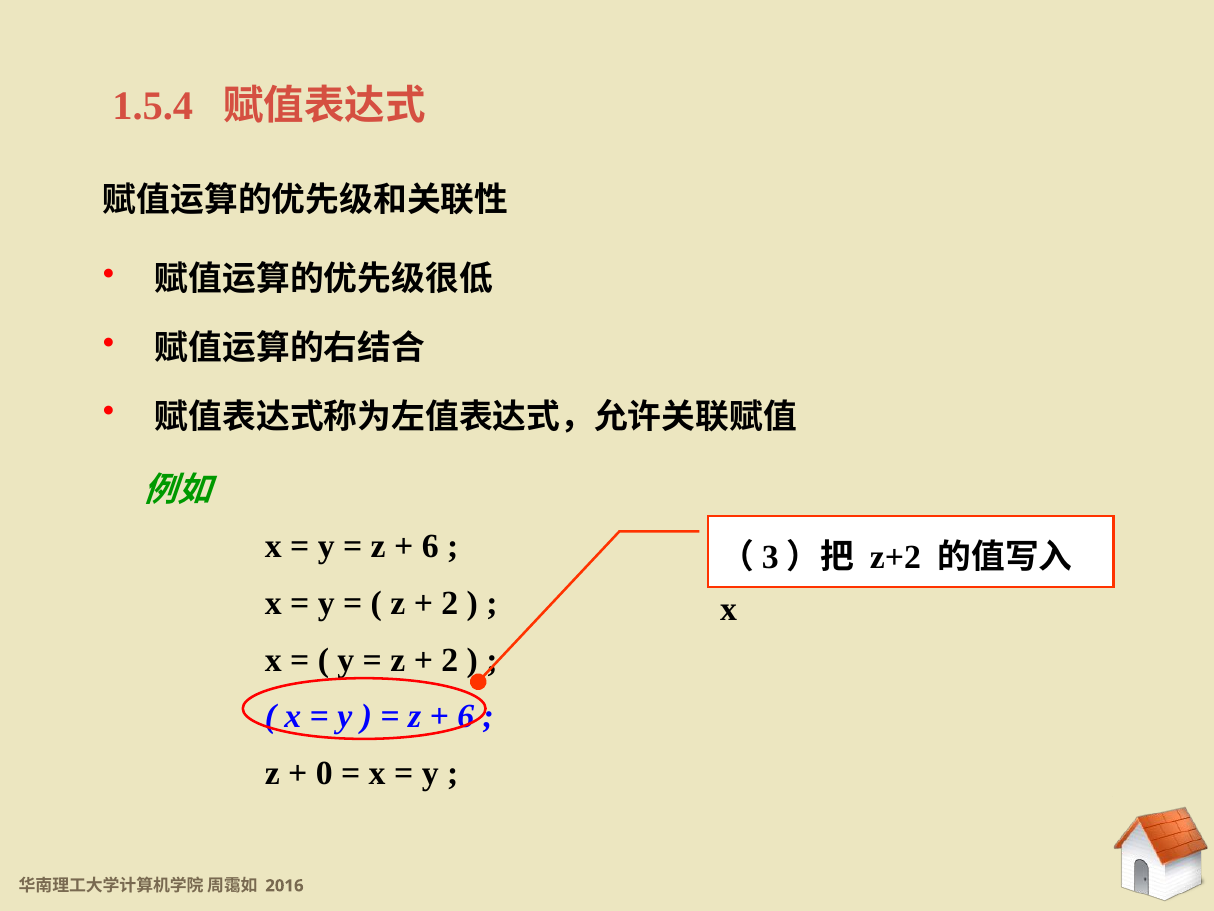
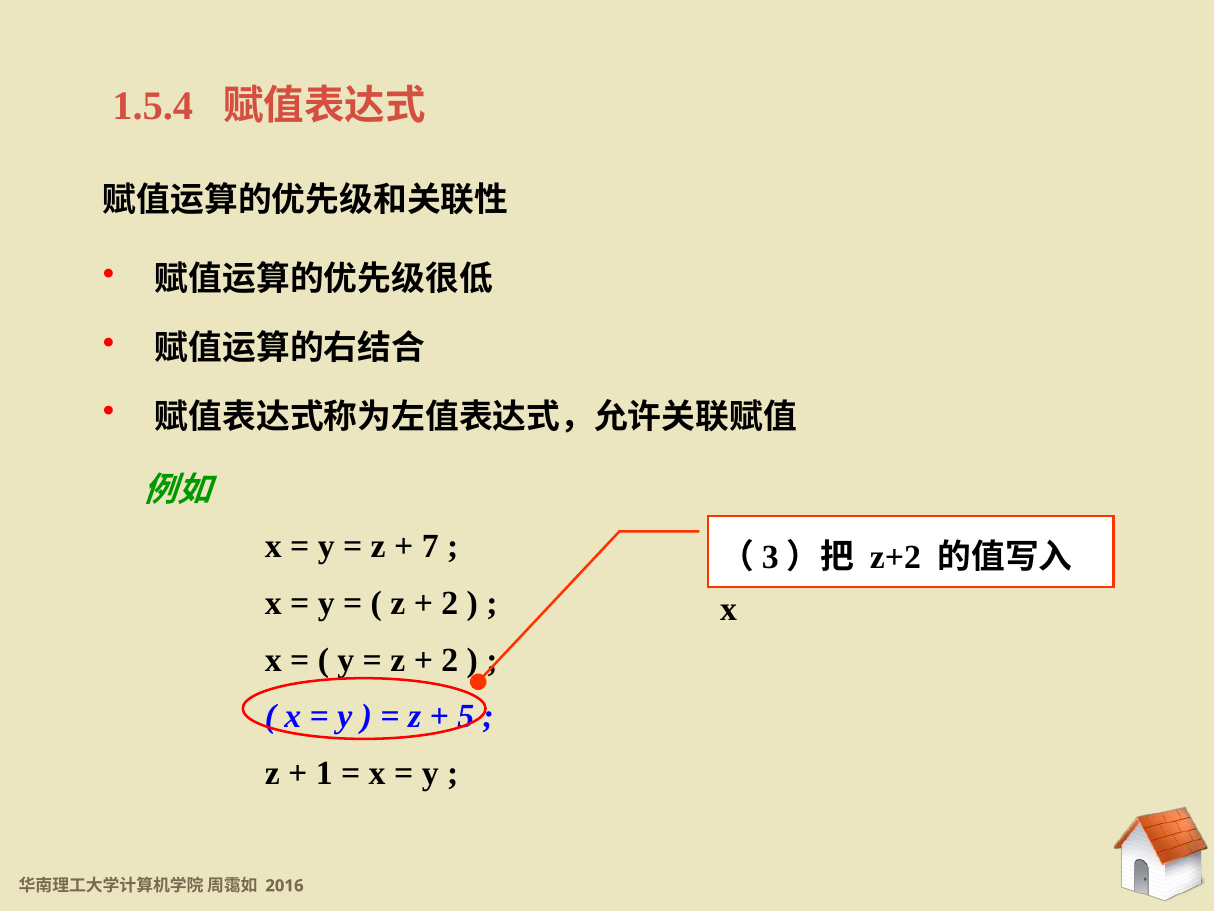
6: 6 -> 7 (430, 546)
6: 6 -> 5 (466, 716)
0: 0 -> 1 (324, 773)
